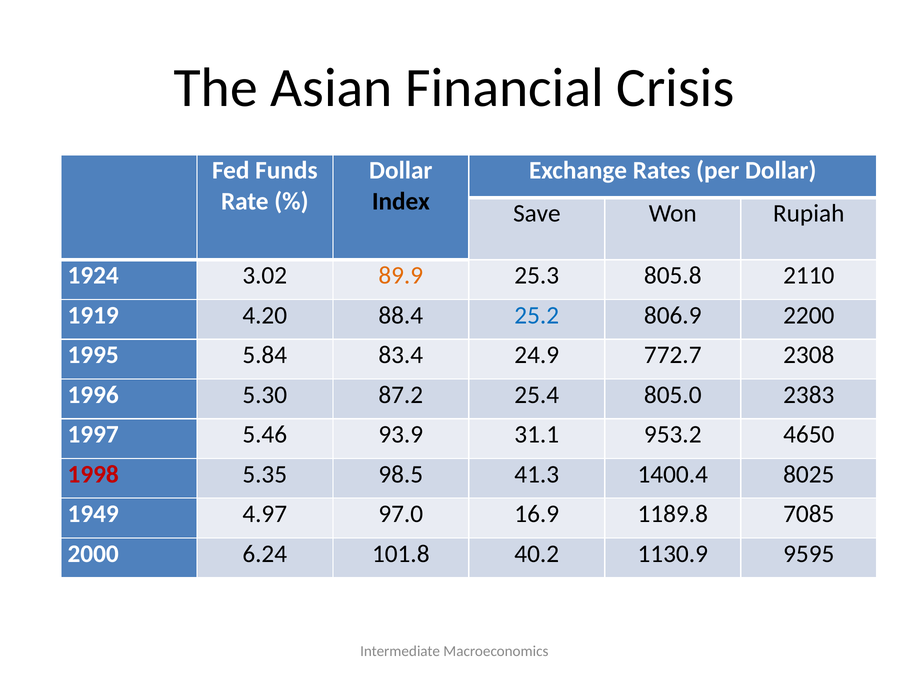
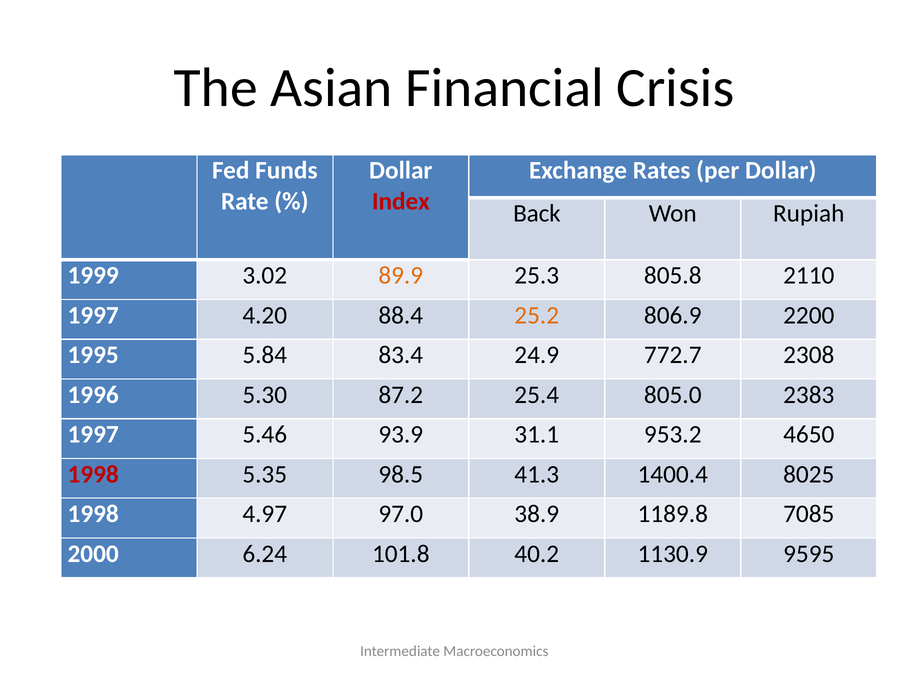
Index colour: black -> red (401, 201)
Save: Save -> Back (537, 214)
1924: 1924 -> 1999 (93, 275)
1919: 1919 -> 1997 (93, 315)
25.2 colour: blue -> orange (537, 315)
1949: 1949 -> 1998 (93, 514)
16.9: 16.9 -> 38.9 (537, 514)
